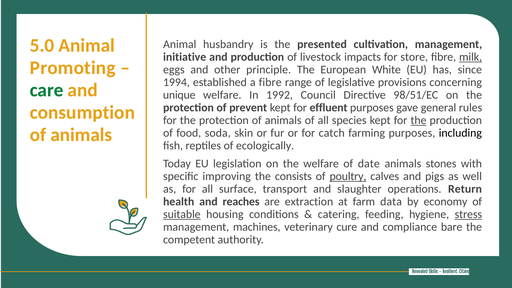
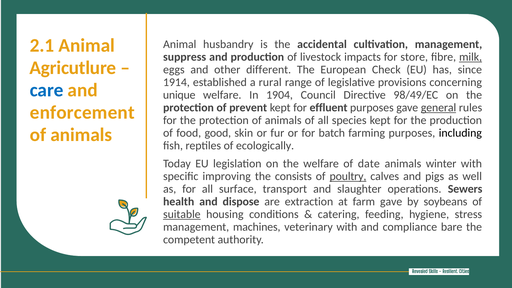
5.0: 5.0 -> 2.1 (42, 45)
presented: presented -> accidental (322, 44)
initiative: initiative -> suppress (185, 57)
Promoting: Promoting -> Agricutlure (73, 68)
principle: principle -> different (269, 70)
White: White -> Check (386, 70)
1994: 1994 -> 1914 (176, 82)
a fibre: fibre -> rural (270, 82)
care colour: green -> blue (47, 90)
1992: 1992 -> 1904 (280, 95)
98/51/EC: 98/51/EC -> 98/49/EC (416, 95)
general underline: none -> present (439, 108)
consumption: consumption -> enforcement (82, 112)
the underline: present -> none (419, 120)
soda: soda -> good (218, 133)
catch: catch -> batch (332, 133)
stones: stones -> winter (441, 164)
Return: Return -> Sewers (465, 189)
reaches: reaches -> dispose (241, 202)
farm data: data -> gave (391, 202)
economy: economy -> soybeans (446, 202)
stress underline: present -> none (468, 214)
veterinary cure: cure -> with (347, 227)
